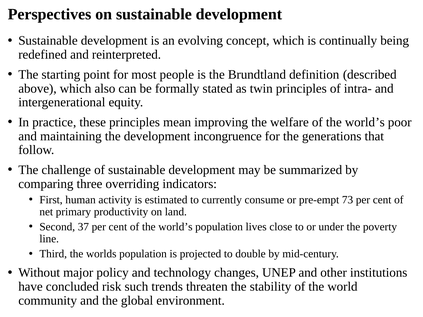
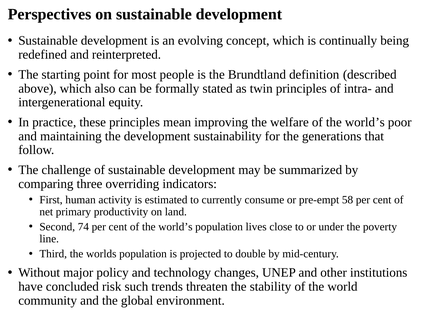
incongruence: incongruence -> sustainability (228, 136)
73: 73 -> 58 (348, 200)
37: 37 -> 74 (83, 227)
